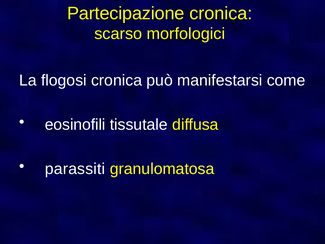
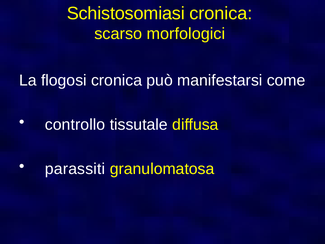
Partecipazione: Partecipazione -> Schistosomiasi (126, 13)
eosinofili: eosinofili -> controllo (75, 125)
